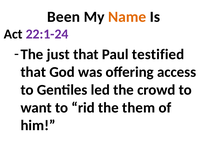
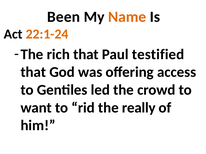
22:1-24 colour: purple -> orange (47, 34)
just: just -> rich (58, 54)
them: them -> really (139, 108)
